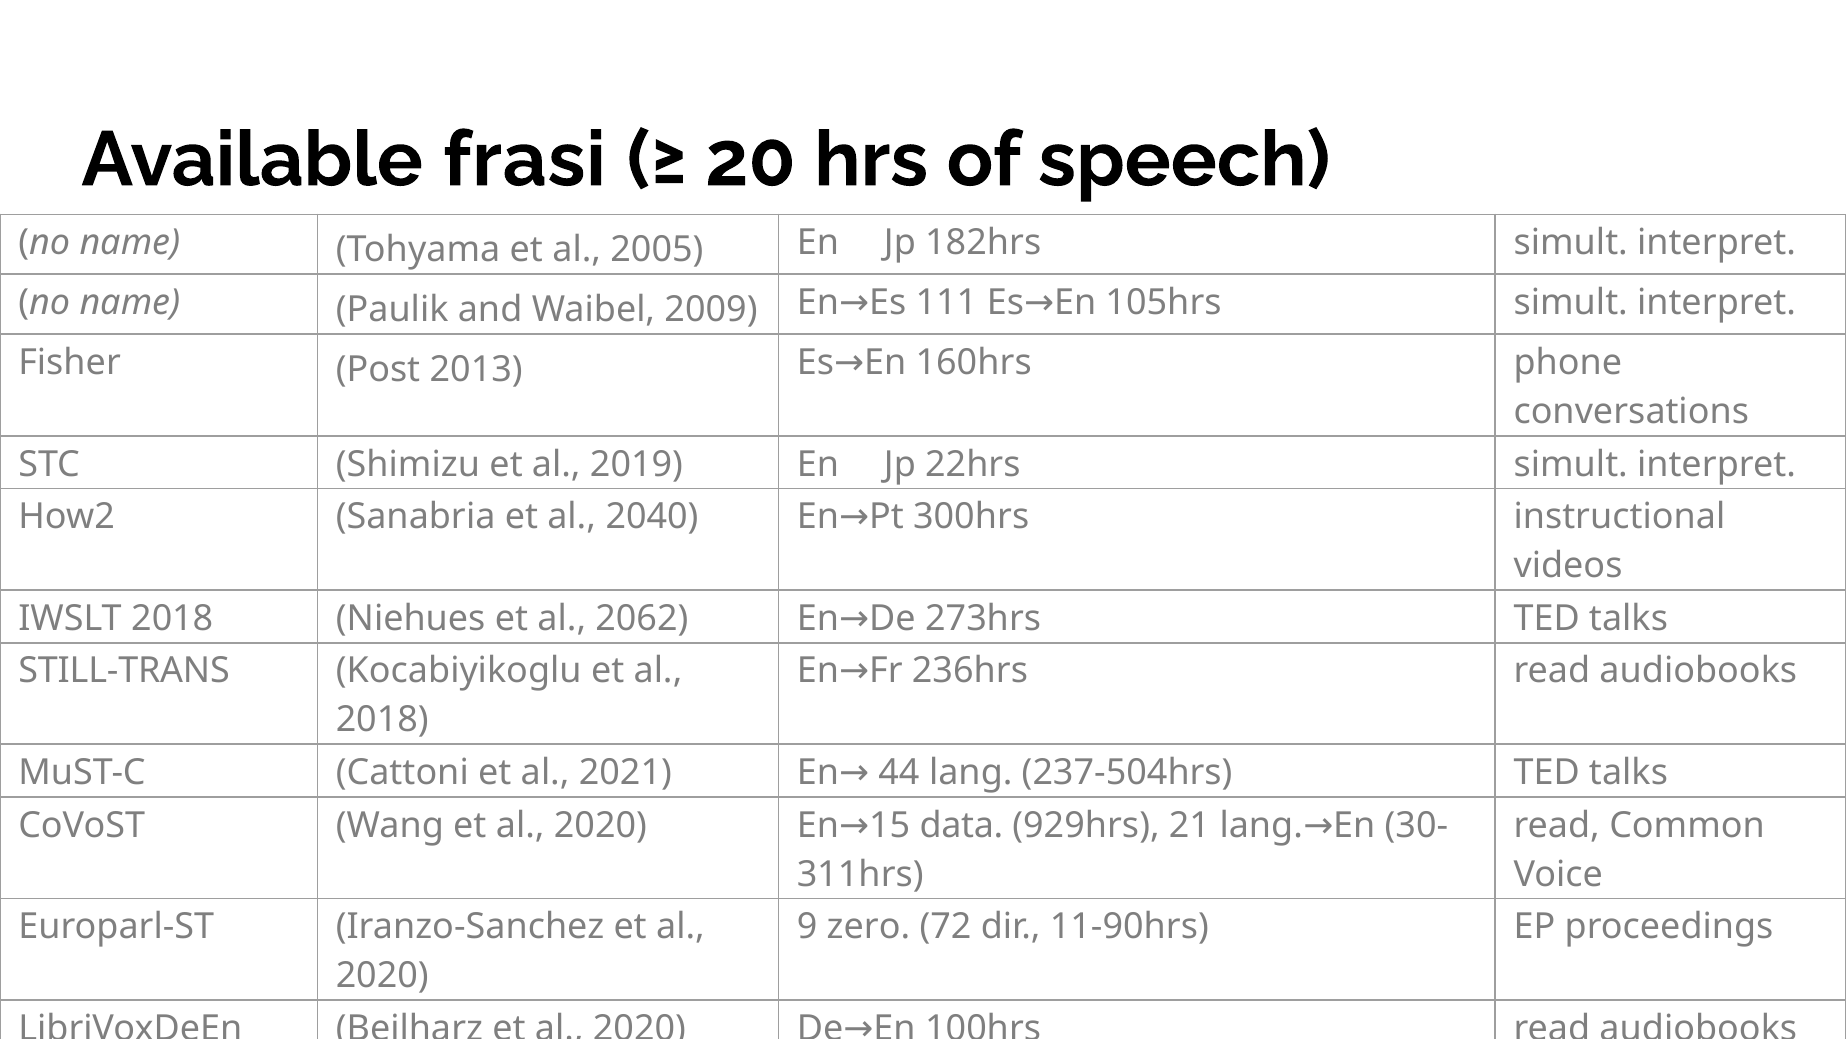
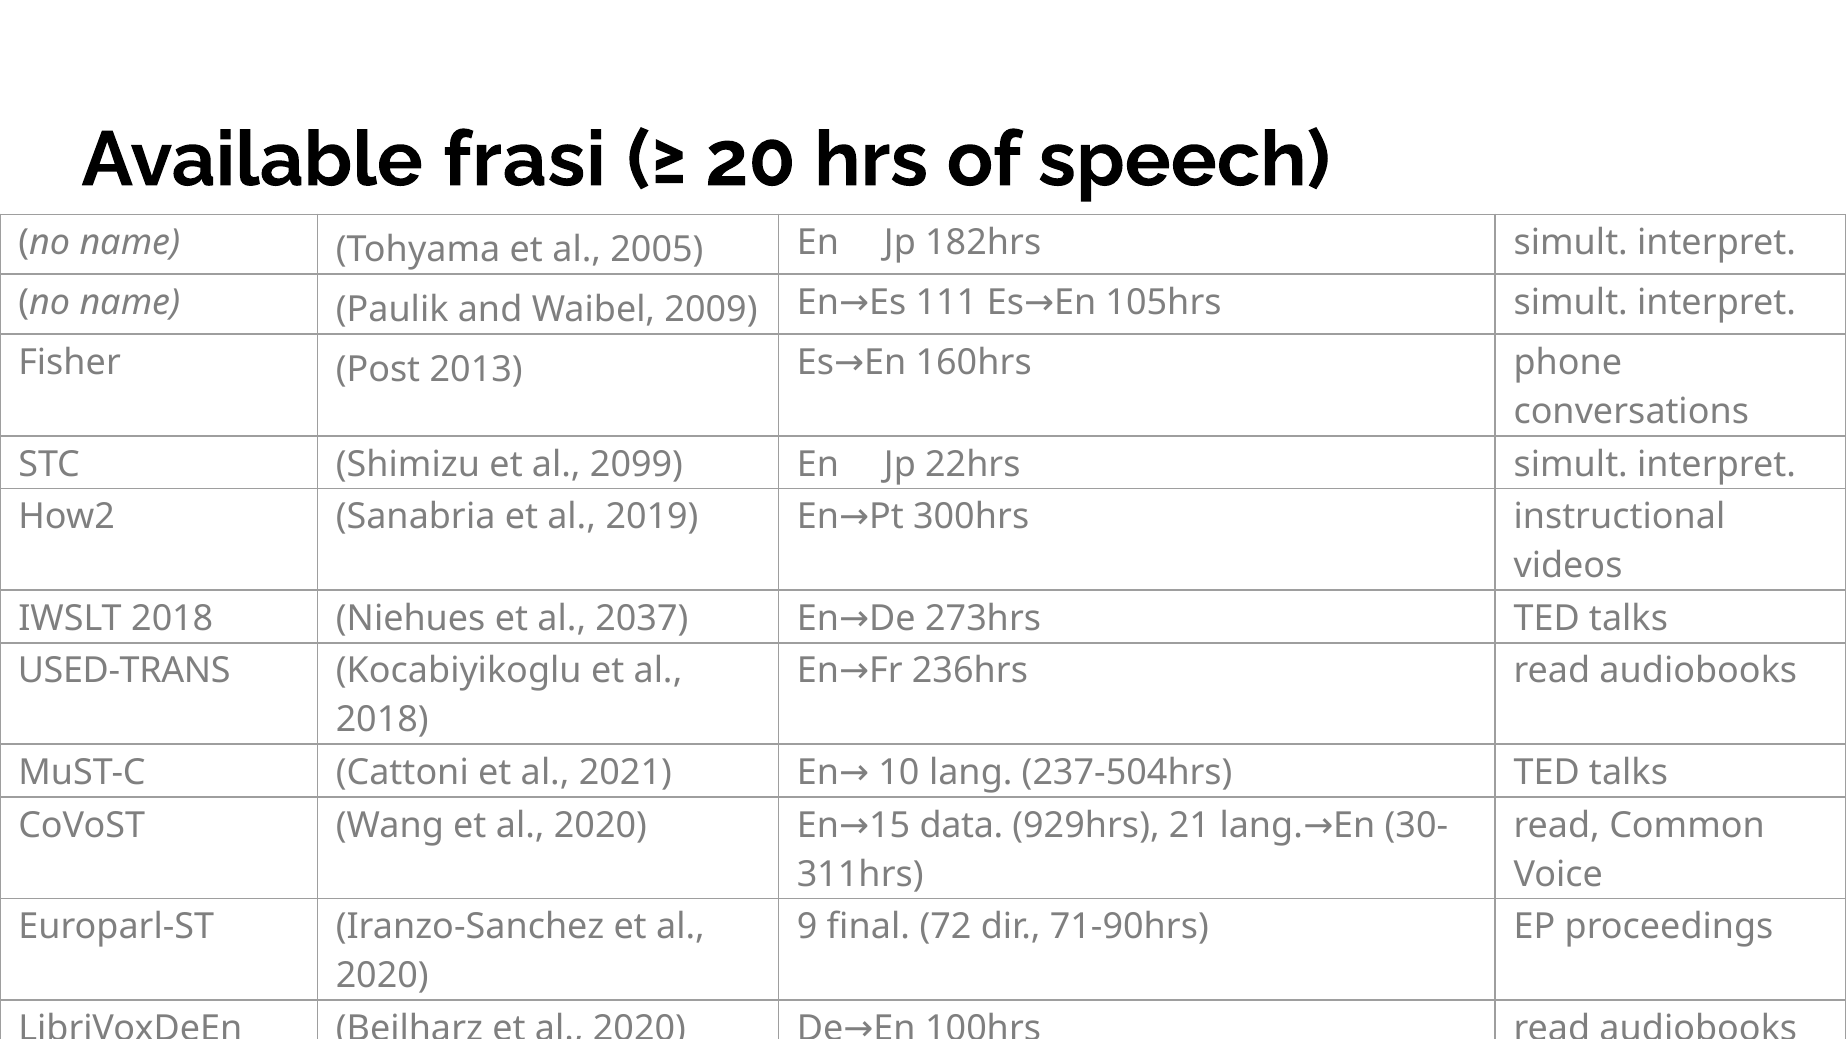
2019: 2019 -> 2099 (636, 464)
2040: 2040 -> 2019 (652, 517)
2062: 2062 -> 2037 (642, 618)
STILL-TRANS: STILL-TRANS -> USED-TRANS (124, 671)
44: 44 -> 10 (899, 772)
zero: zero -> final (868, 926)
11-90hrs: 11-90hrs -> 71-90hrs (1129, 926)
